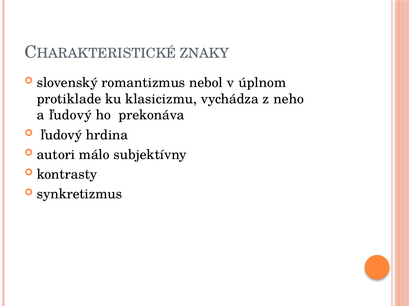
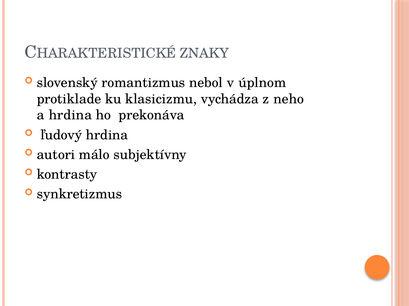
a ľudový: ľudový -> hrdina (70, 115)
